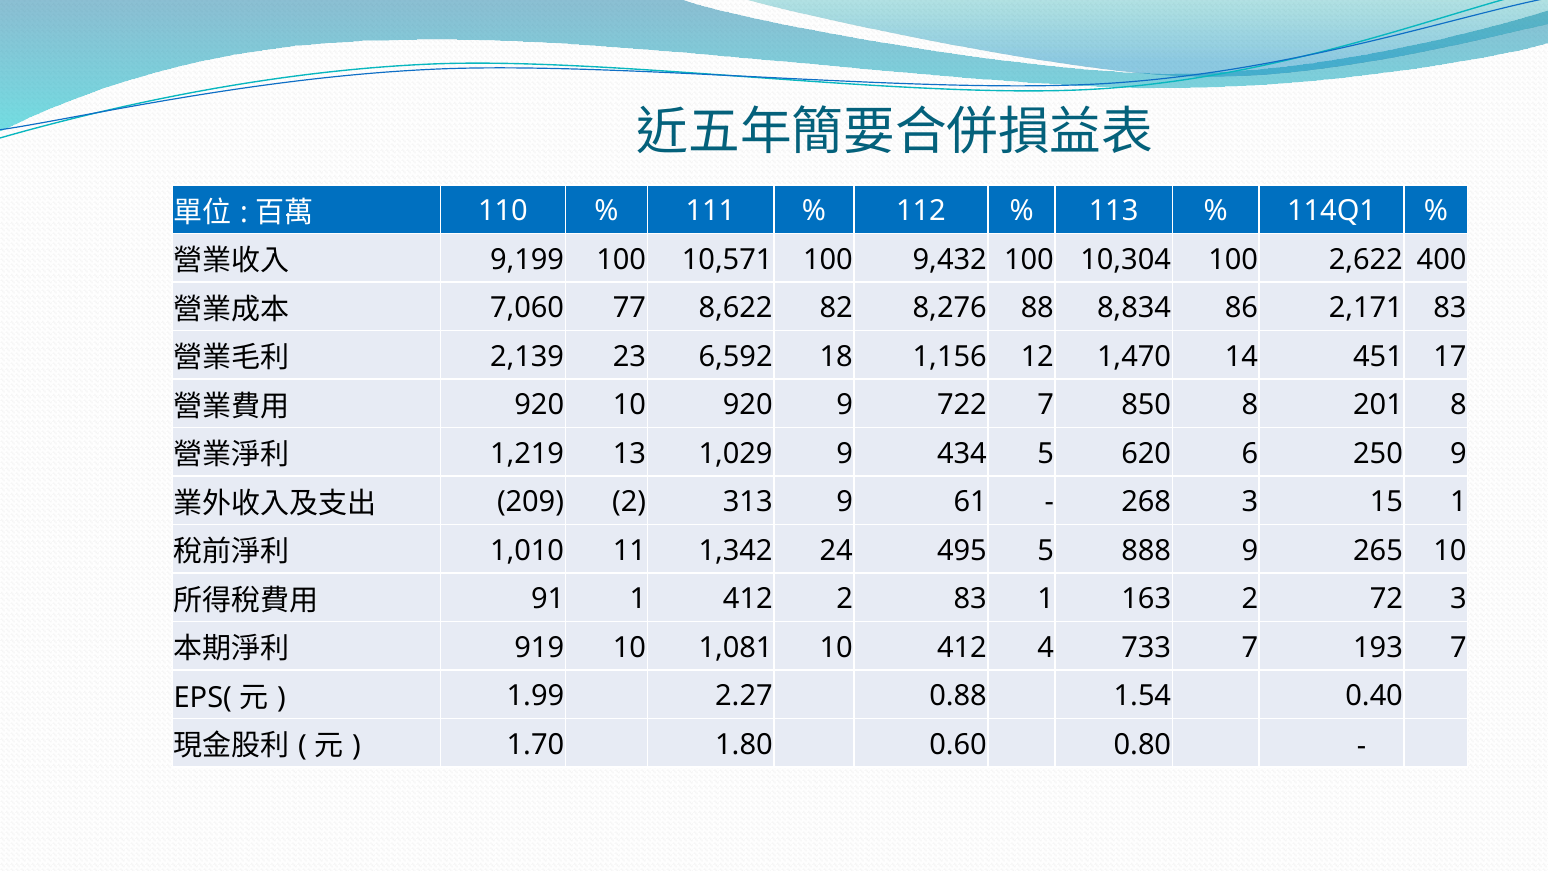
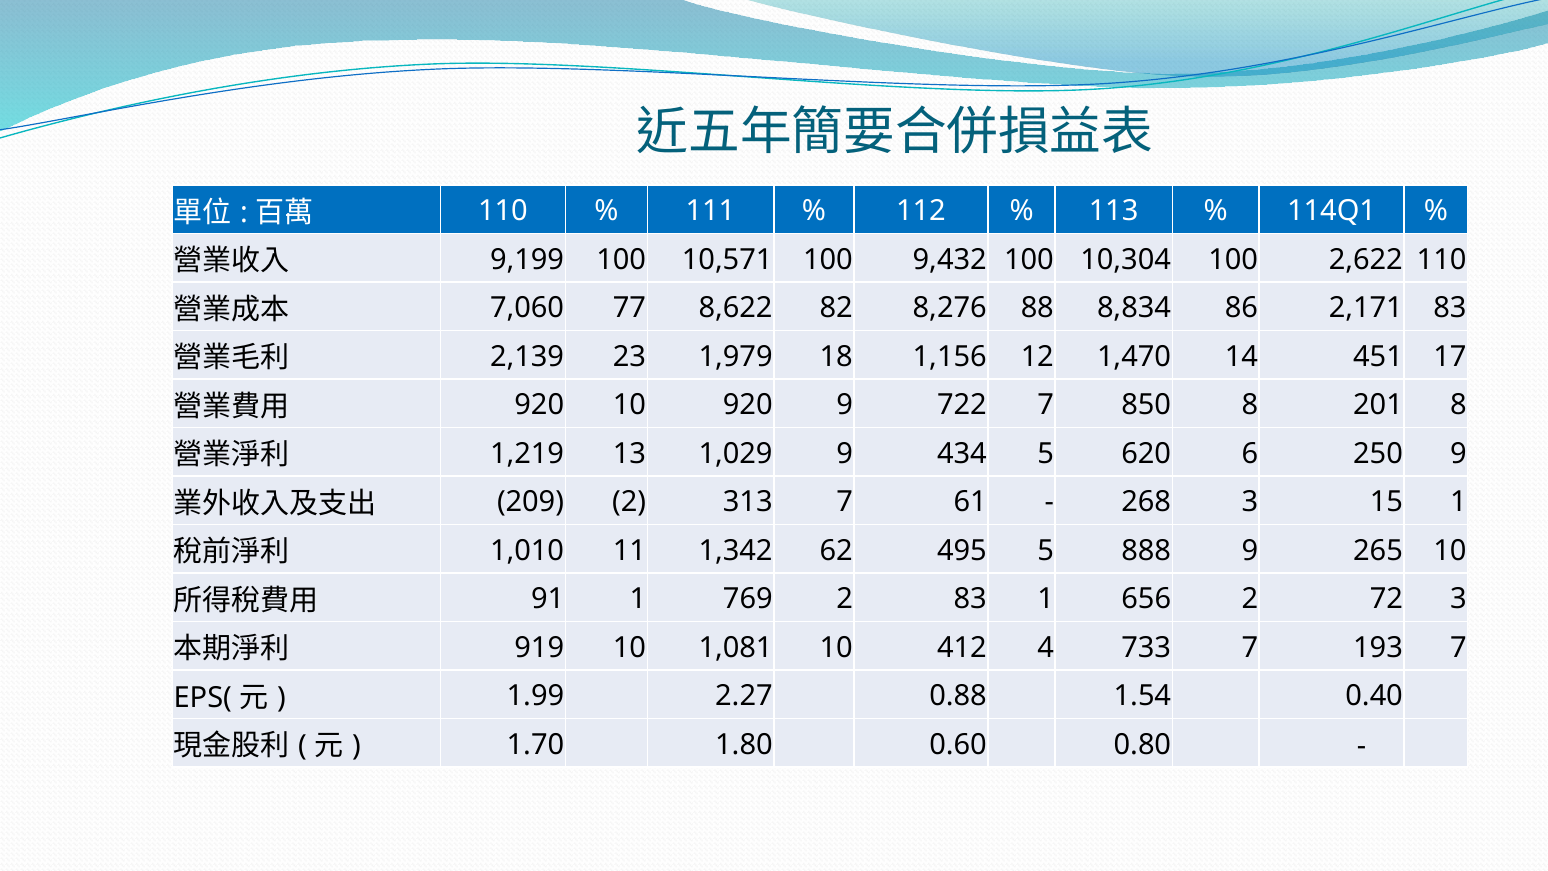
2,622 400: 400 -> 110 (1442, 260)
6,592: 6,592 -> 1,979 (736, 357)
313 9: 9 -> 7 (845, 502)
24: 24 -> 62 (836, 551)
1 412: 412 -> 769 (748, 599)
163: 163 -> 656 (1146, 599)
